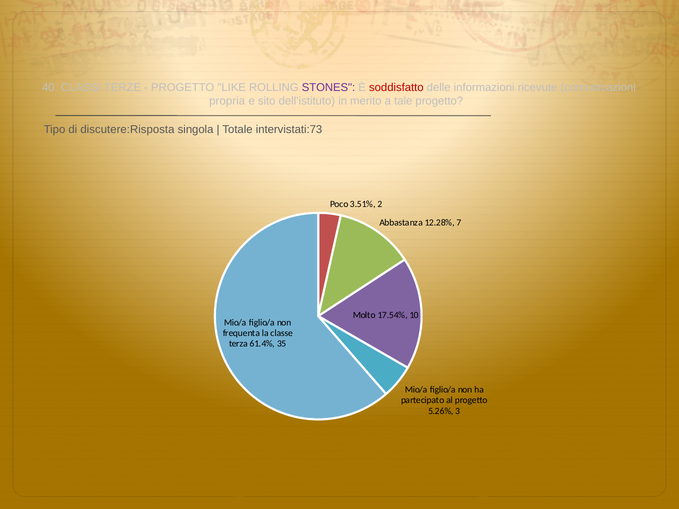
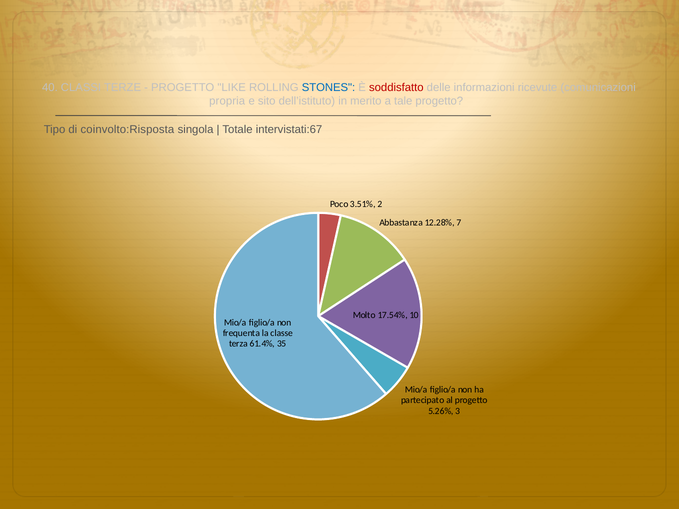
STONES colour: purple -> blue (328, 87)
discutere:Risposta: discutere:Risposta -> coinvolto:Risposta (127, 130)
intervistati:73: intervistati:73 -> intervistati:67 (289, 130)
